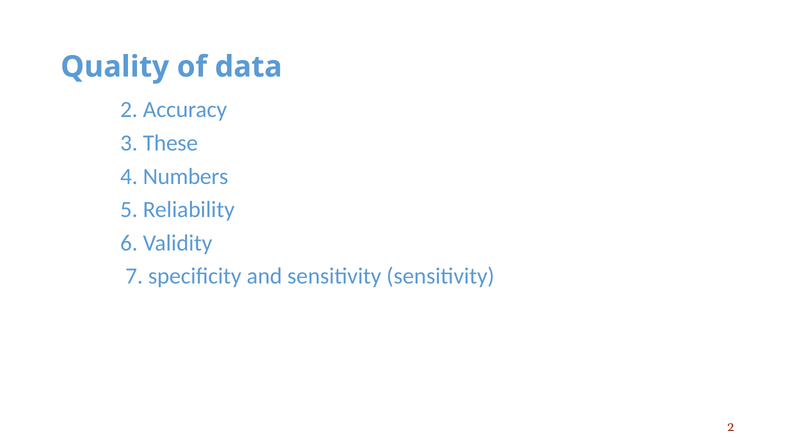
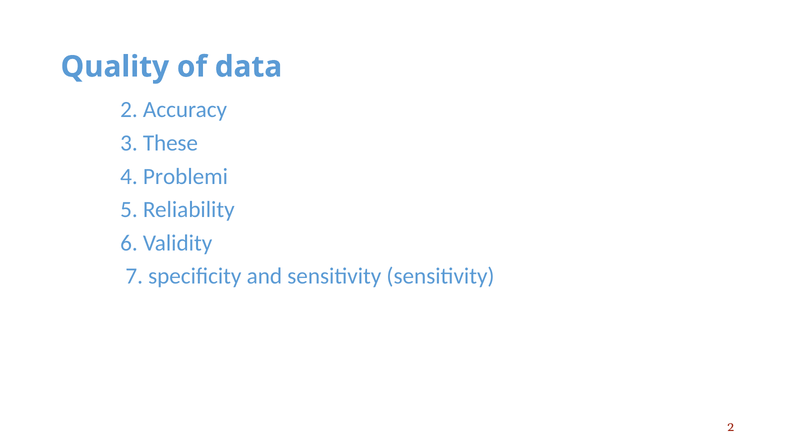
Numbers: Numbers -> Problemi (186, 176)
